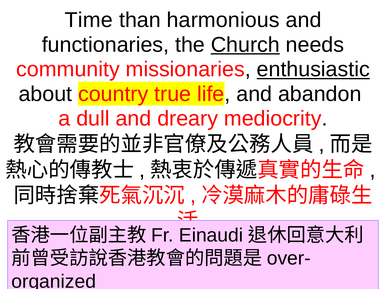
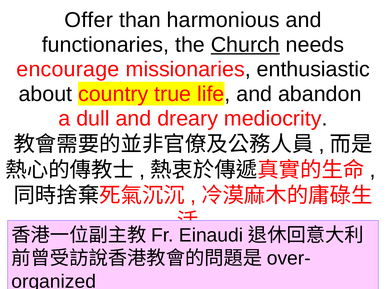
Time: Time -> Offer (89, 20)
community: community -> encourage (68, 69)
enthusiastic underline: present -> none (313, 69)
